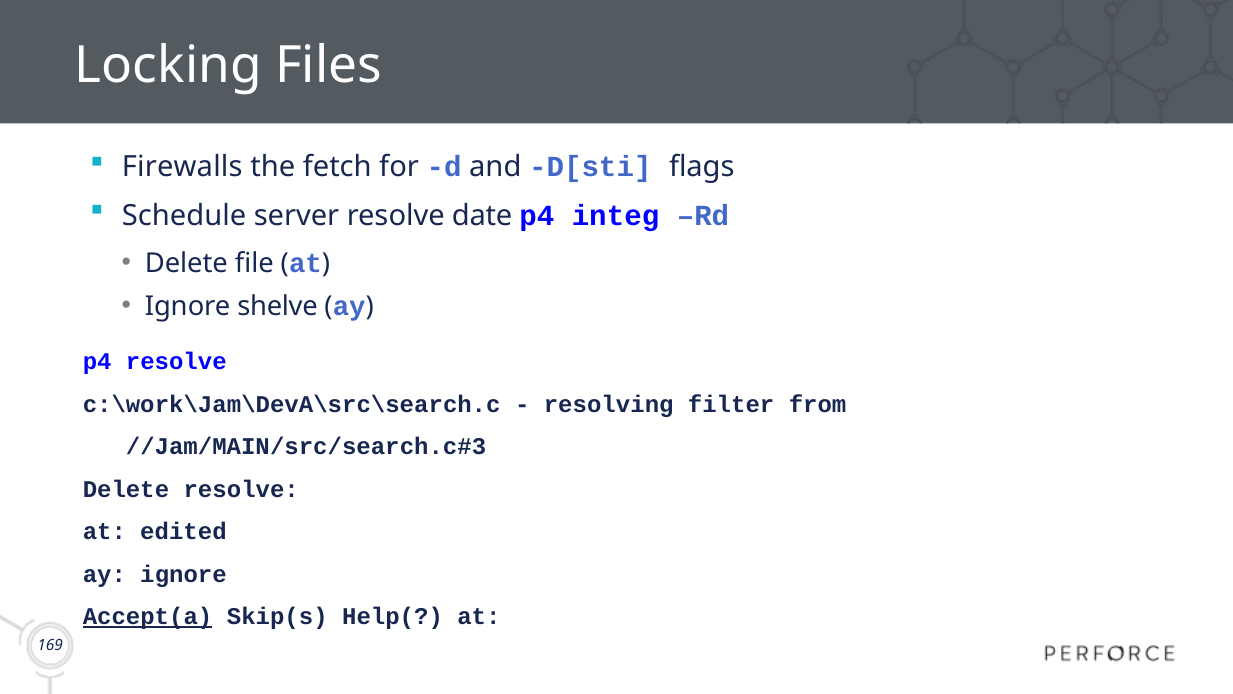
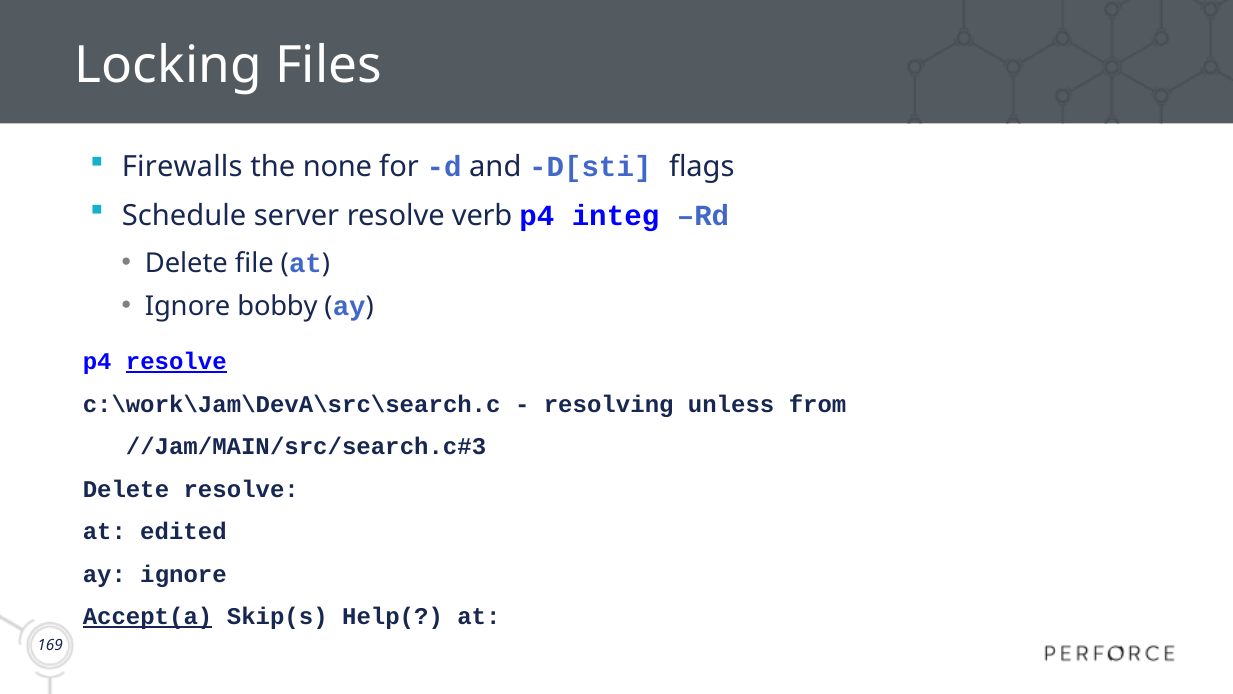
fetch: fetch -> none (337, 167)
date: date -> verb (482, 216)
shelve: shelve -> bobby (277, 306)
resolve underline: none -> present (176, 361)
filter: filter -> unless (731, 404)
